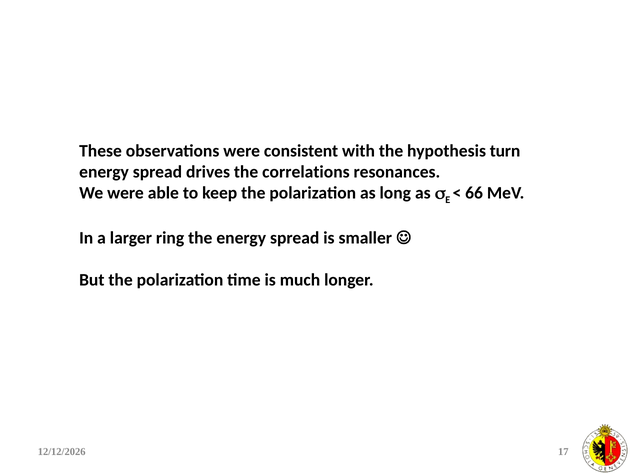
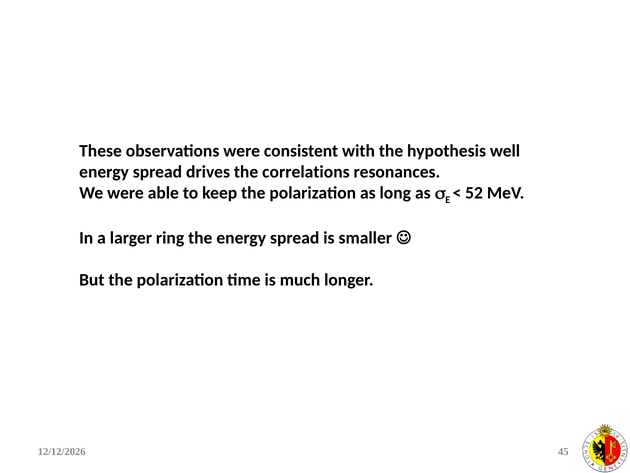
turn: turn -> well (505, 151)
66: 66 -> 52 (474, 193)
17: 17 -> 45 (563, 451)
